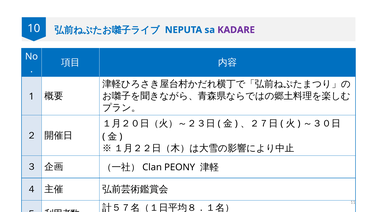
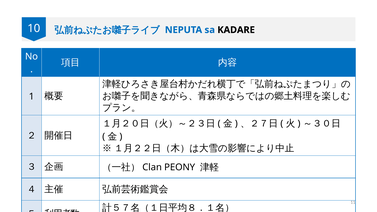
KADARE colour: purple -> black (236, 30)
